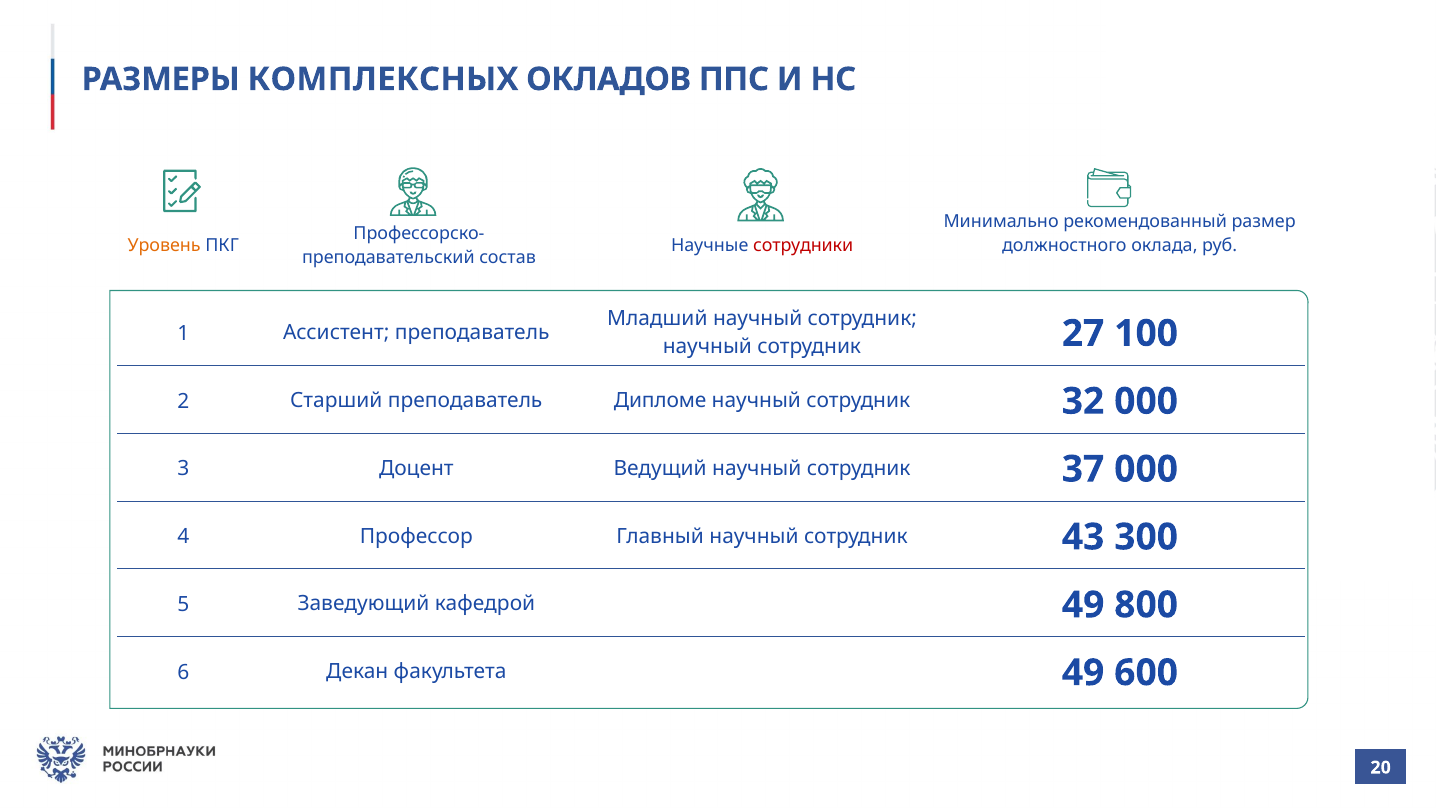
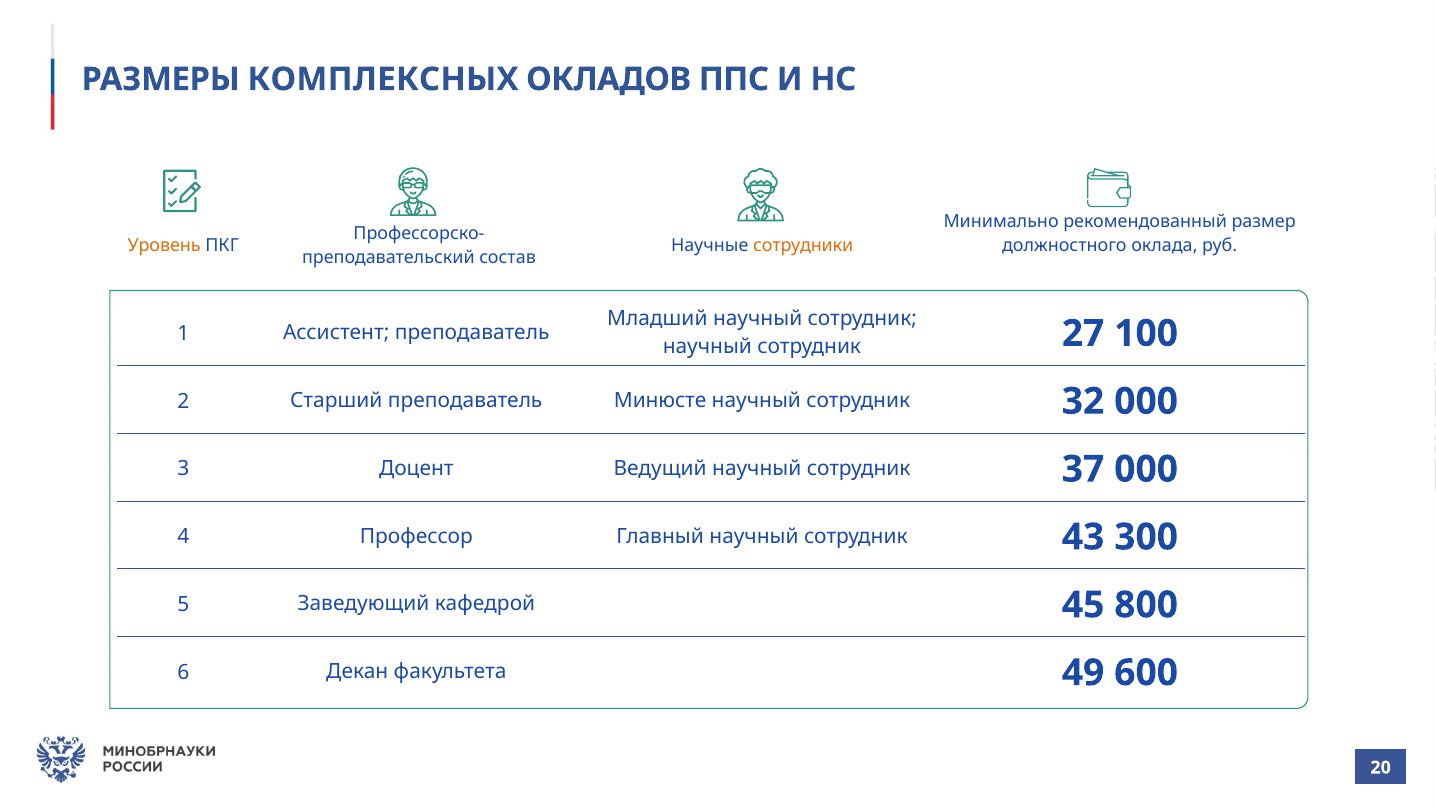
сотрудники colour: red -> orange (803, 245)
Дипломе: Дипломе -> Минюсте (660, 400)
кафедрой 49: 49 -> 45 (1083, 605)
